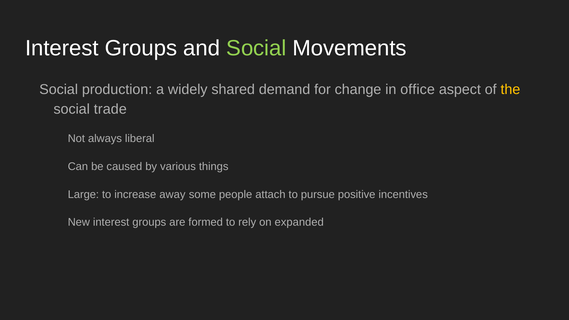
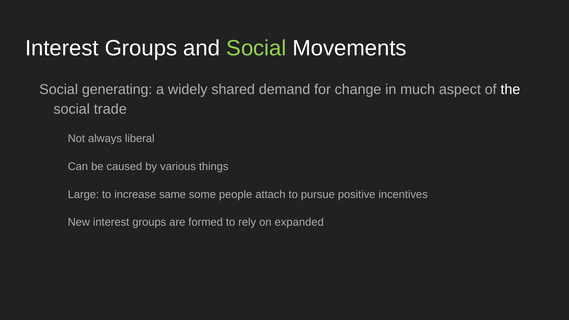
production: production -> generating (117, 89)
office: office -> much (418, 89)
the colour: yellow -> white (510, 89)
away: away -> same (173, 194)
